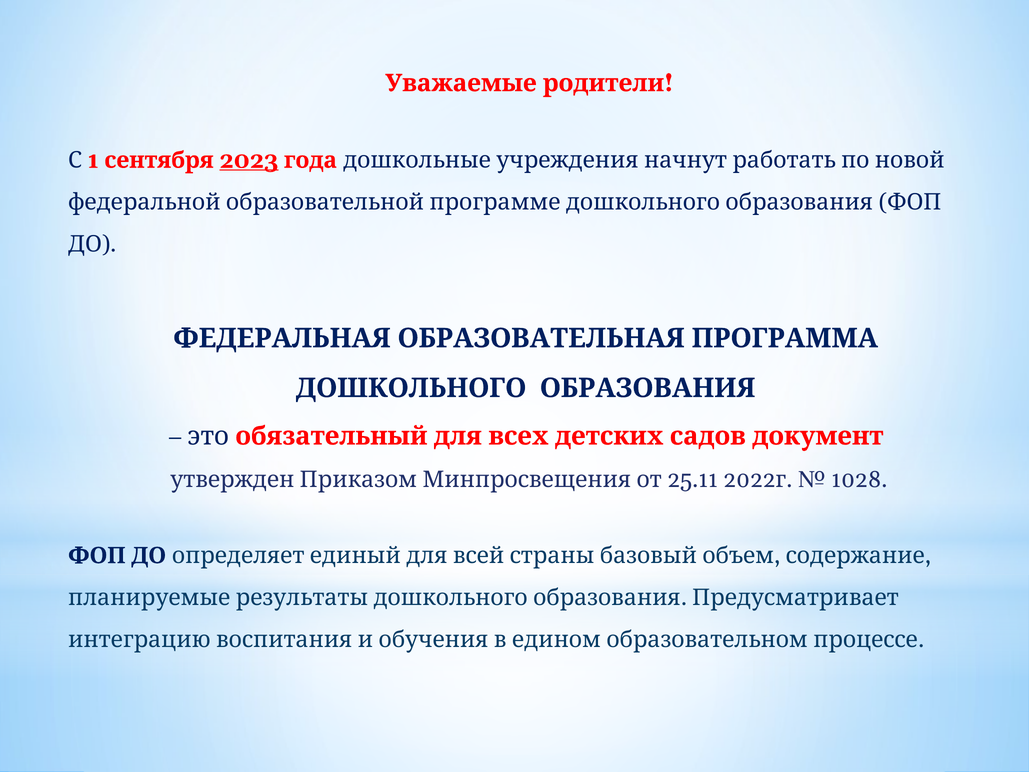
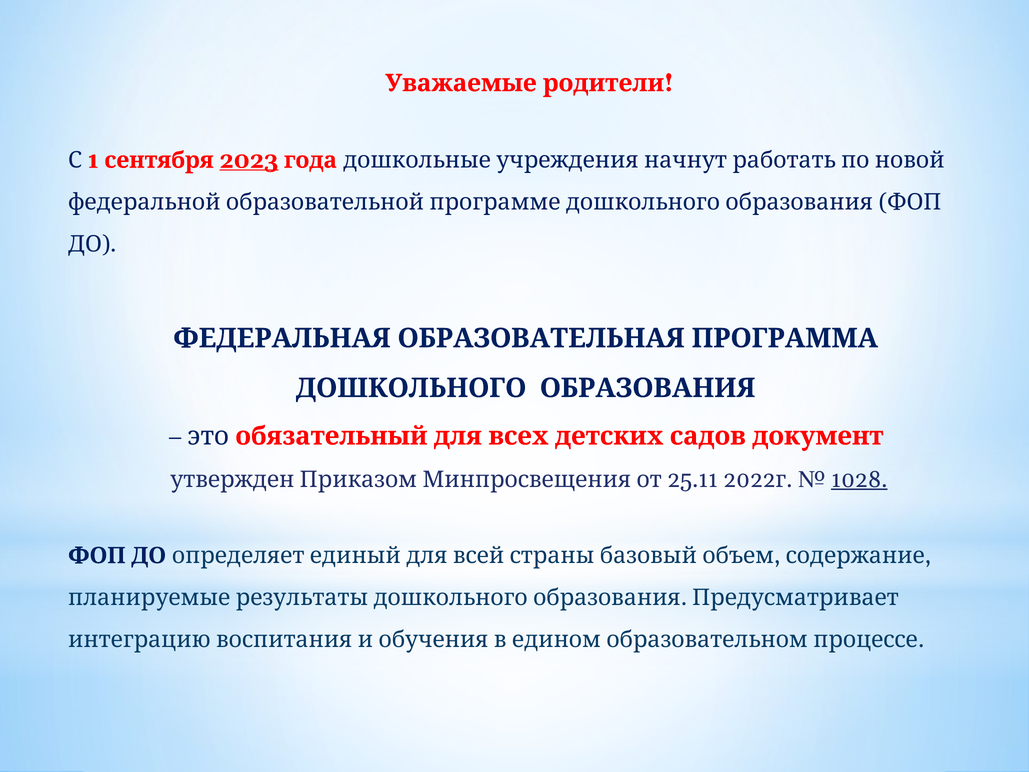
1028 underline: none -> present (859, 479)
